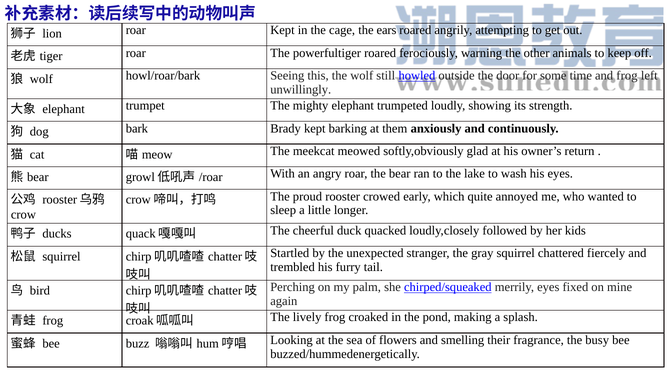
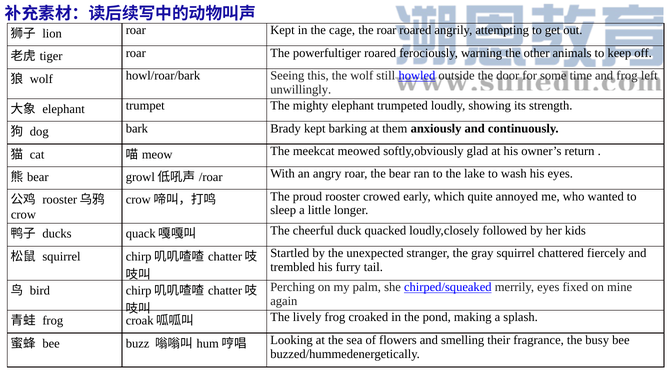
the ears: ears -> roar (387, 30)
